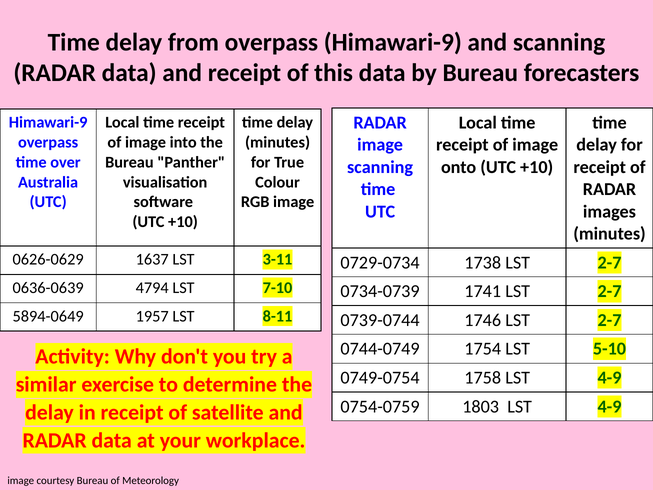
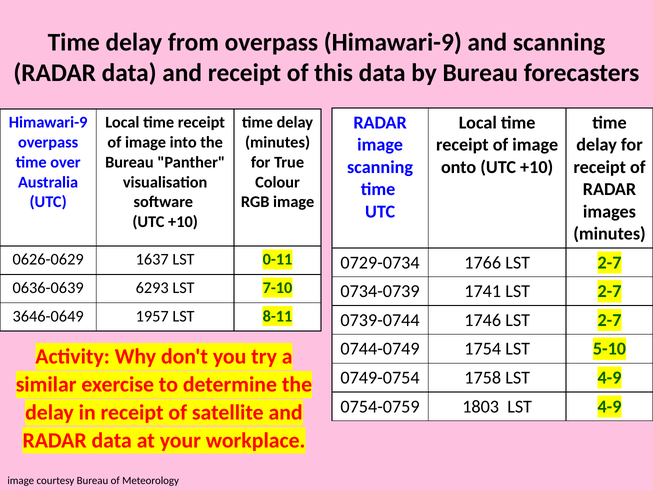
3-11: 3-11 -> 0-11 (278, 259)
1738: 1738 -> 1766 (483, 262)
4794: 4794 -> 6293 (152, 288)
5894-0649: 5894-0649 -> 3646-0649 (48, 316)
